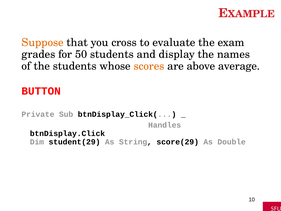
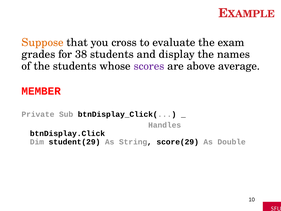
50: 50 -> 38 (81, 54)
scores colour: orange -> purple (149, 66)
BUTTON: BUTTON -> MEMBER (41, 91)
